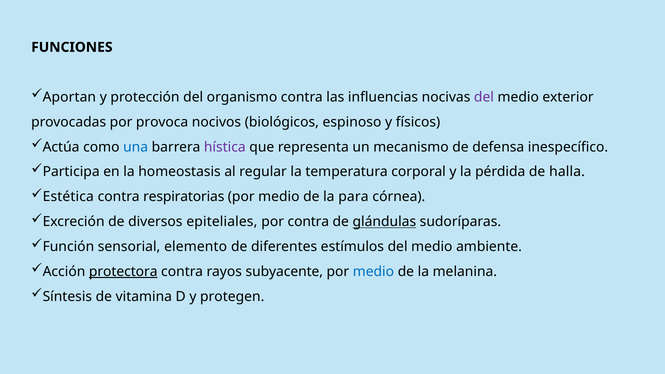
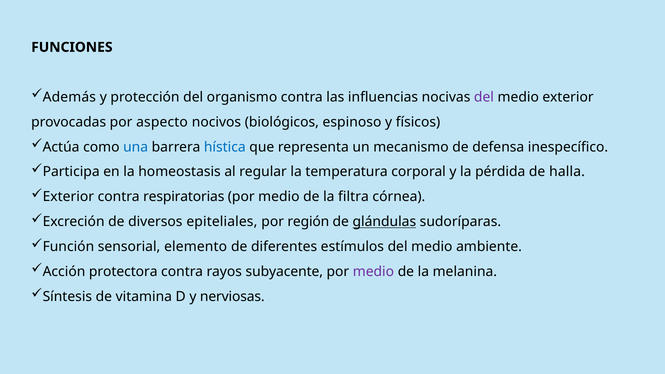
Aportan: Aportan -> Además (69, 97)
provoca: provoca -> aspecto (162, 122)
hística colour: purple -> blue (225, 147)
Estética: Estética -> Exterior (68, 197)
para: para -> filtra (353, 197)
por contra: contra -> región (308, 222)
protectora underline: present -> none (123, 272)
medio colour: blue -> purple (373, 272)
protegen: protegen -> nerviosas (232, 297)
